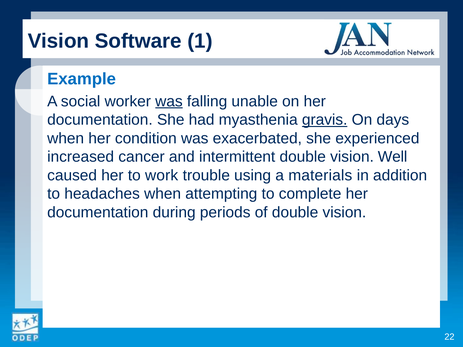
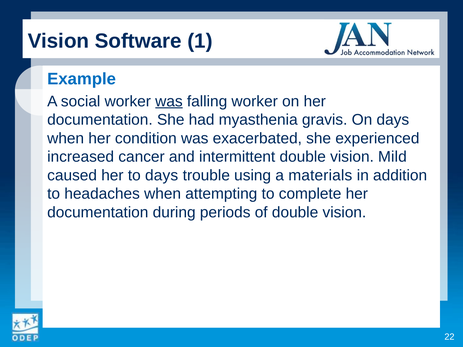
falling unable: unable -> worker (255, 101)
gravis underline: present -> none (325, 120)
Well: Well -> Mild (392, 157)
to work: work -> days (162, 175)
